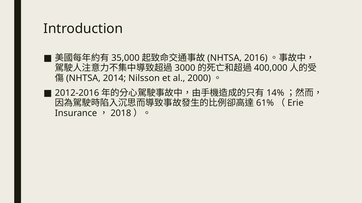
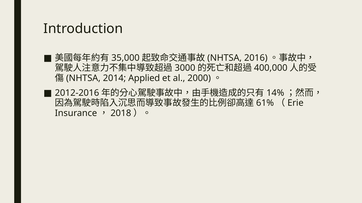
Nilsson: Nilsson -> Applied (144, 78)
